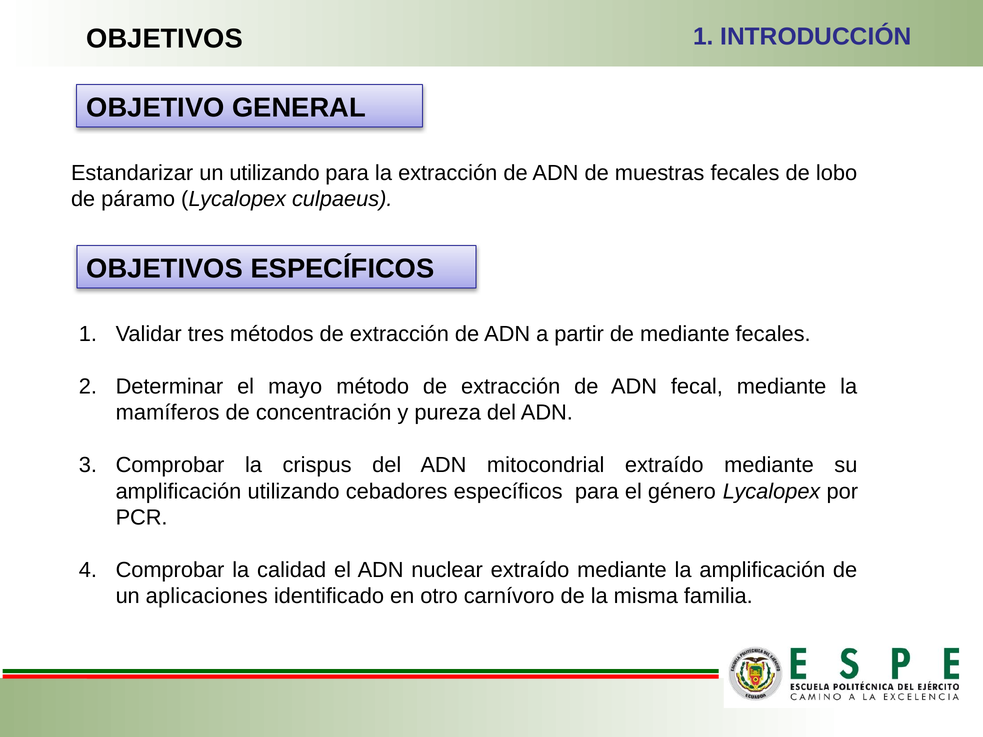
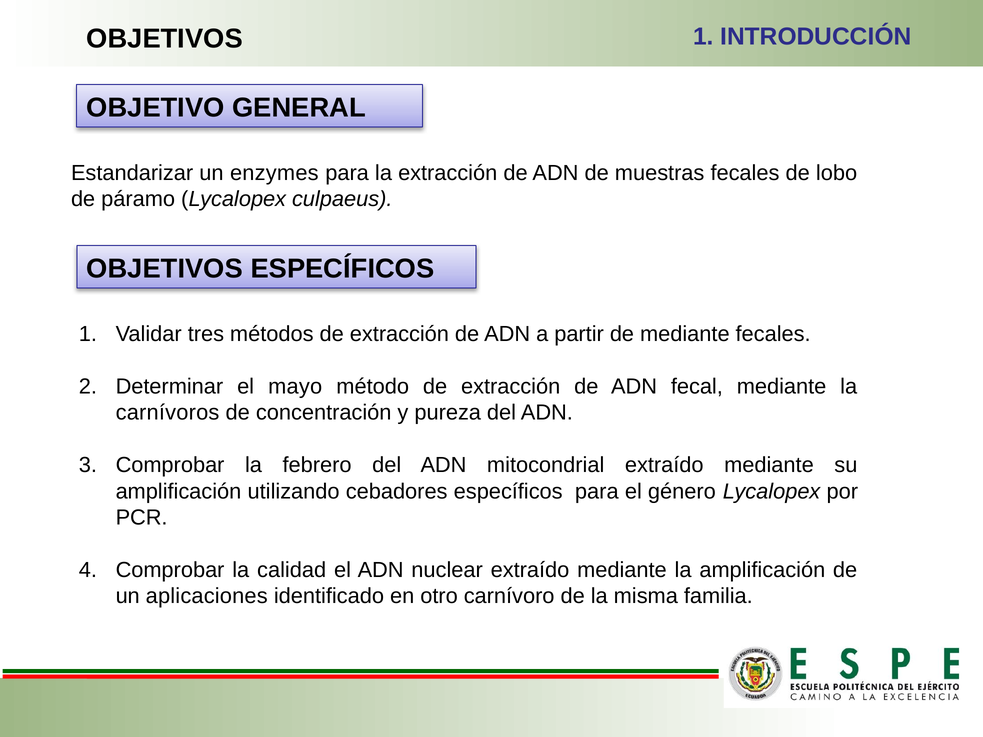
un utilizando: utilizando -> enzymes (274, 173)
mamíferos: mamíferos -> carnívoros (168, 413)
crispus: crispus -> febrero (317, 465)
